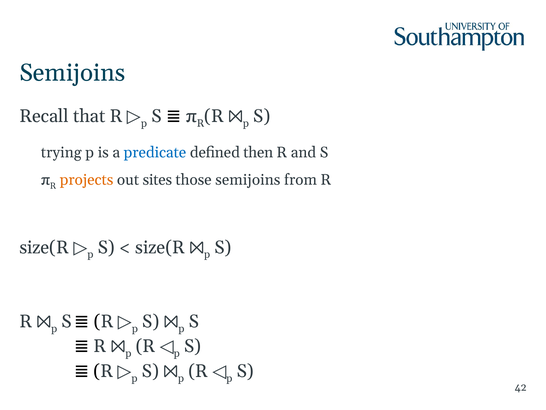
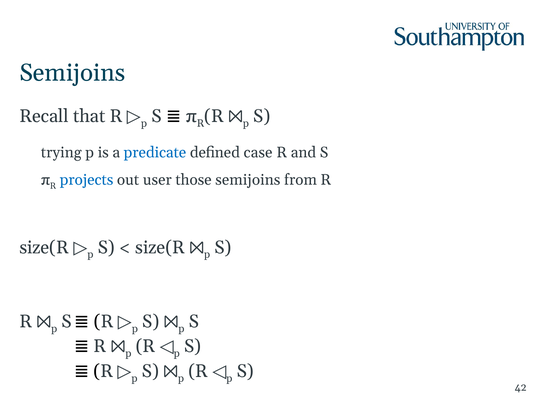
then: then -> case (258, 152)
projects colour: orange -> blue (87, 180)
sites: sites -> user (157, 180)
